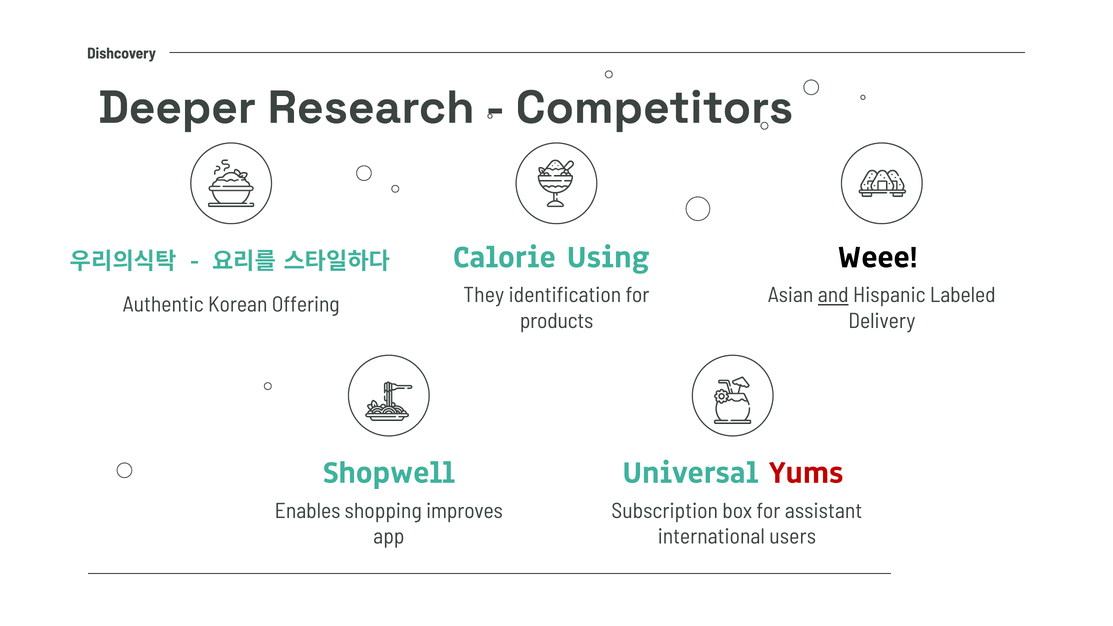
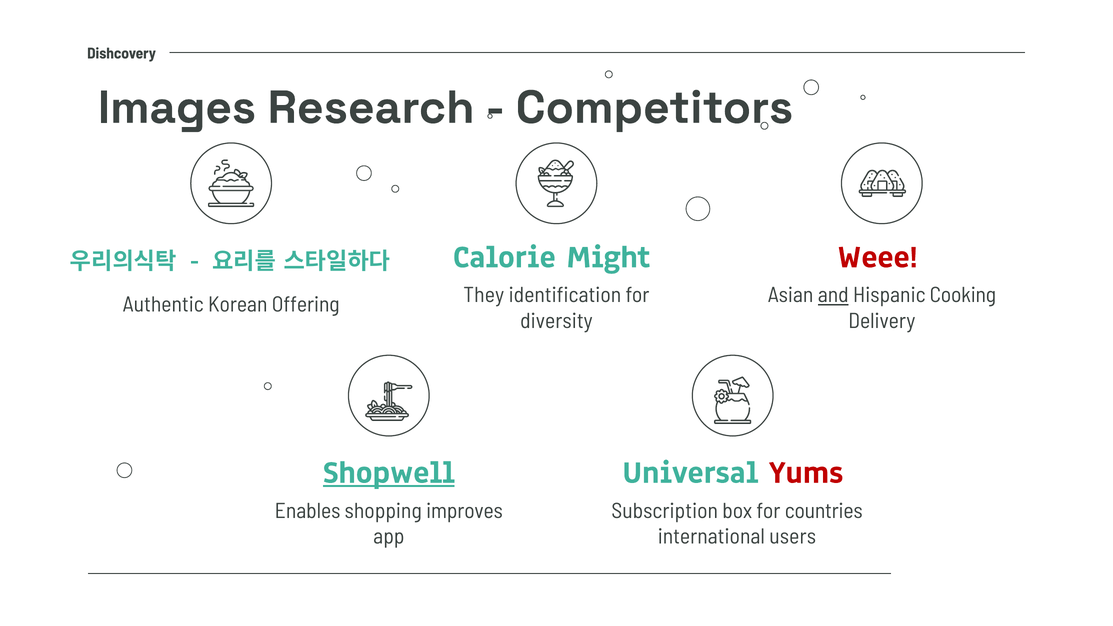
Deeper: Deeper -> Images (177, 108)
Using: Using -> Might (608, 257)
Weee colour: black -> red (877, 257)
Labeled: Labeled -> Cooking (963, 295)
products: products -> diversity (556, 321)
Shopwell underline: none -> present (389, 472)
assistant: assistant -> countries (824, 511)
